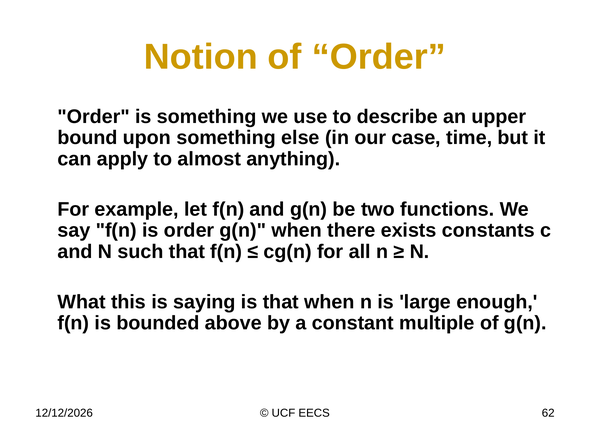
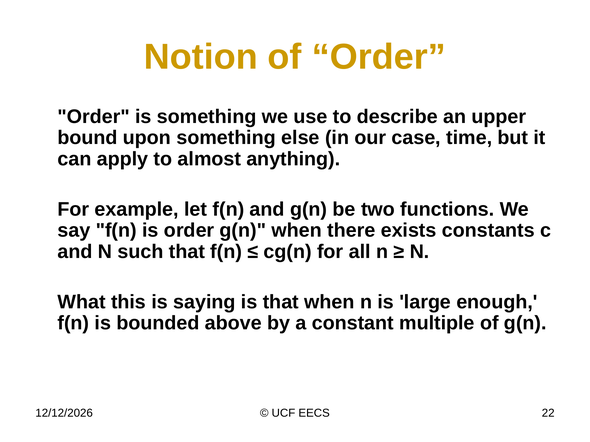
62: 62 -> 22 (548, 414)
